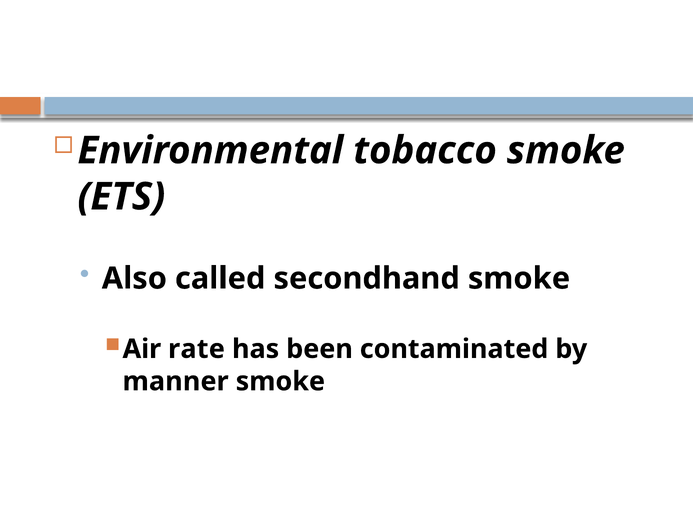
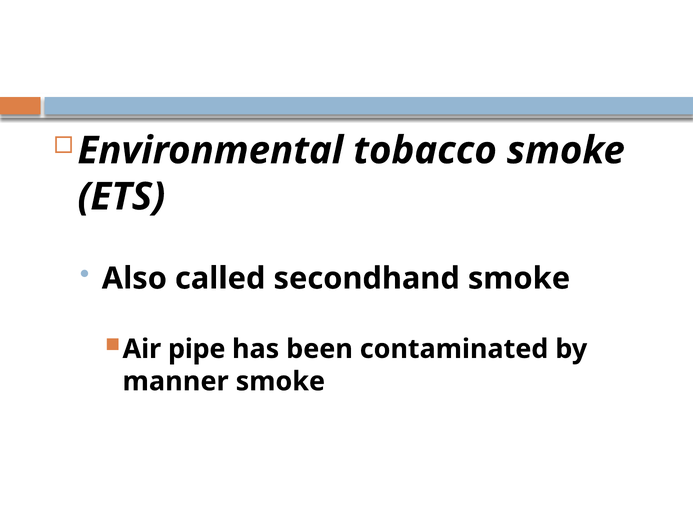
rate: rate -> pipe (197, 349)
